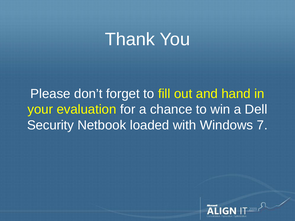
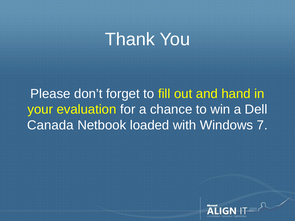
Security: Security -> Canada (50, 125)
